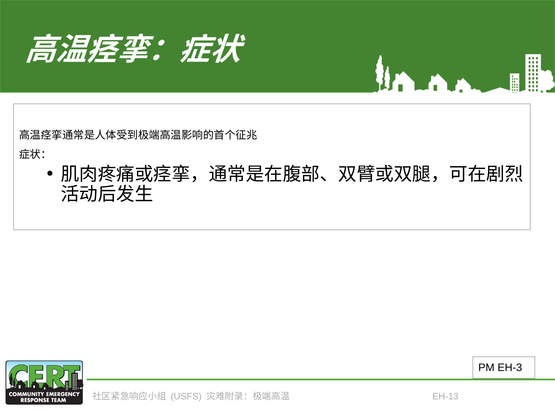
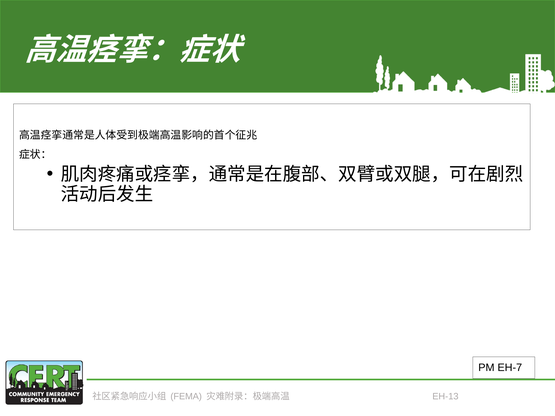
EH-3: EH-3 -> EH-7 (510, 368)
USFS: USFS -> FEMA (186, 397)
